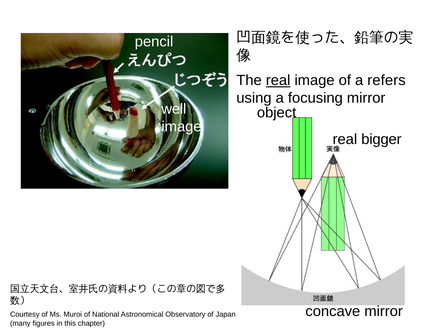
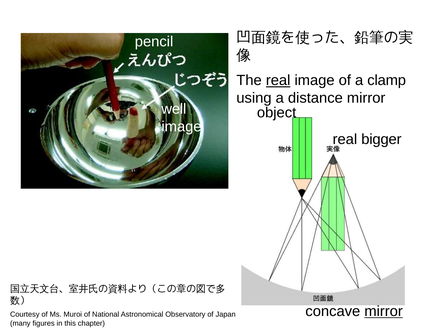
refers: refers -> clamp (387, 81)
focusing: focusing -> distance (315, 98)
mirror underline: none -> present (384, 312)
